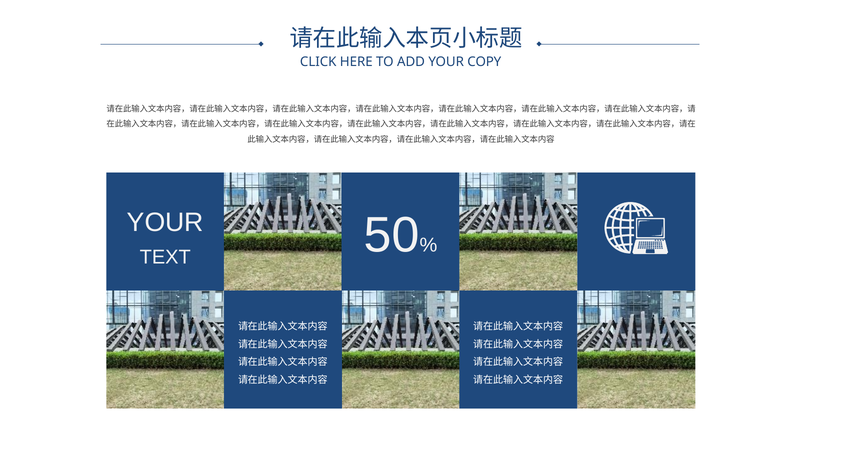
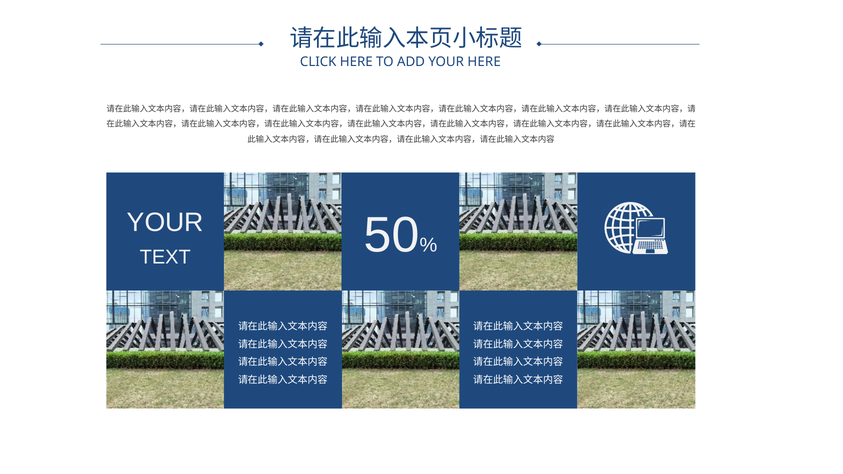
YOUR COPY: COPY -> HERE (484, 62)
